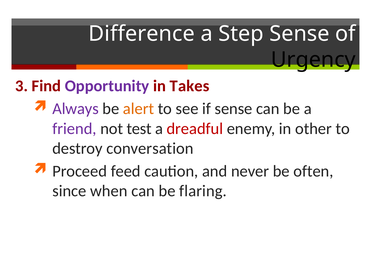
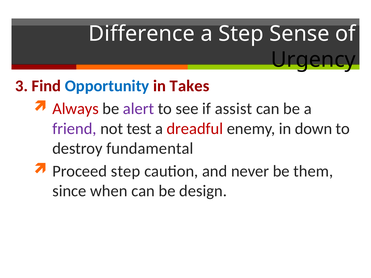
Opportunity colour: purple -> blue (107, 86)
Always colour: purple -> red (76, 109)
alert colour: orange -> purple (139, 109)
if sense: sense -> assist (233, 109)
other: other -> down (314, 129)
conversation: conversation -> fundamental (150, 148)
Proceed feed: feed -> step (126, 171)
often: often -> them (313, 171)
flaring: flaring -> design (203, 191)
